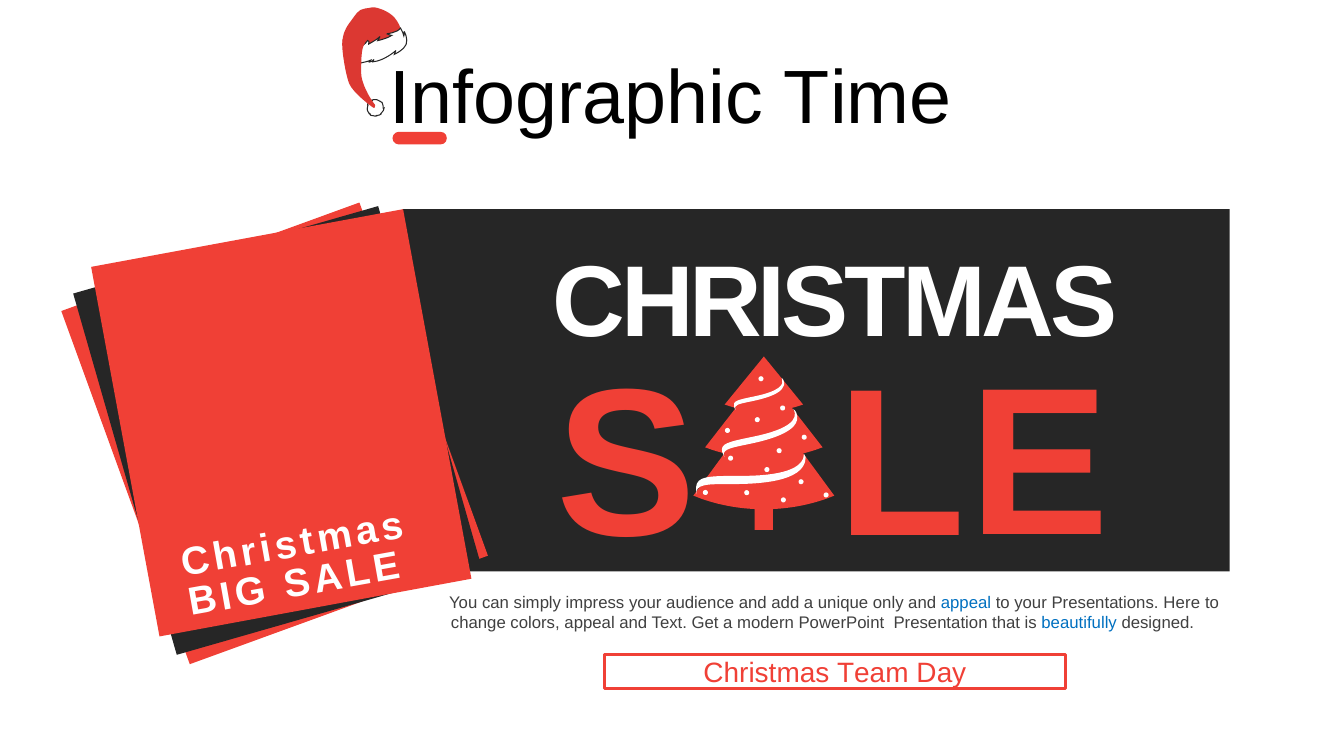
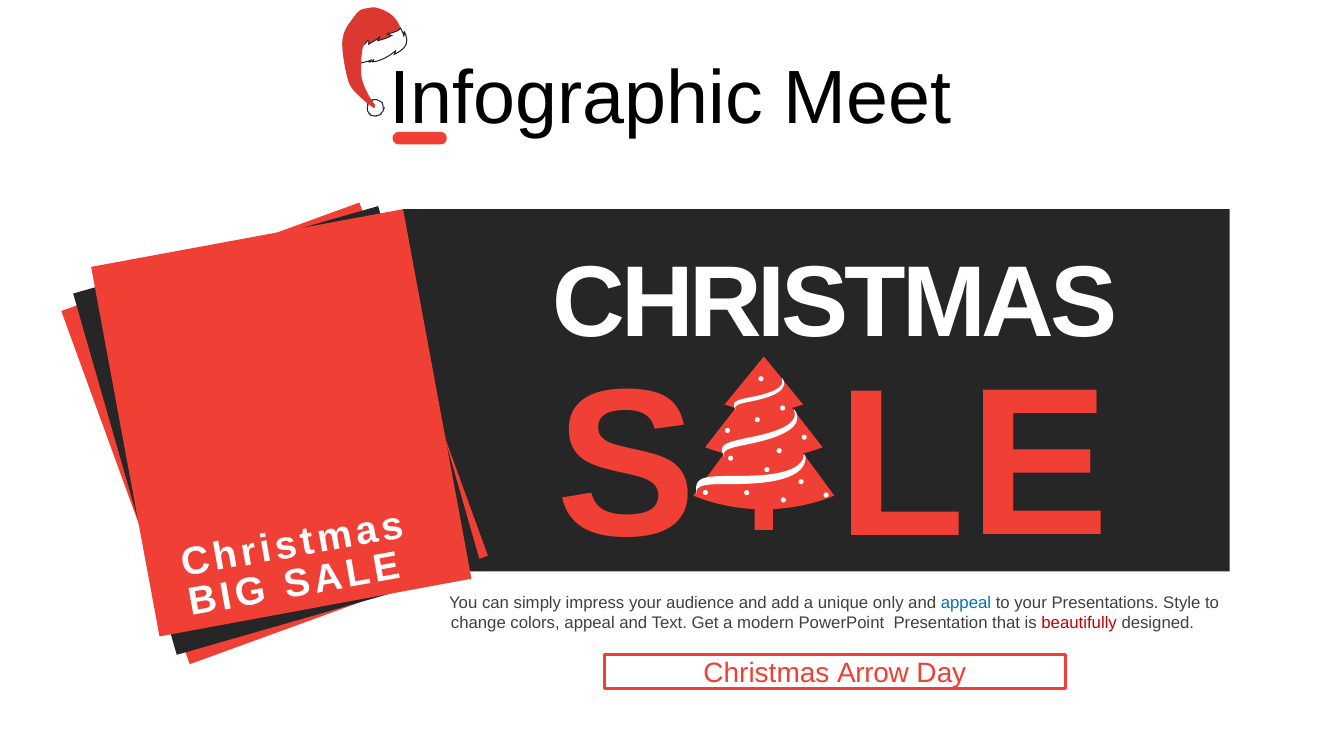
Time: Time -> Meet (868, 99)
Here: Here -> Style (1182, 603)
beautifully colour: blue -> red (1079, 623)
Team: Team -> Arrow (873, 673)
